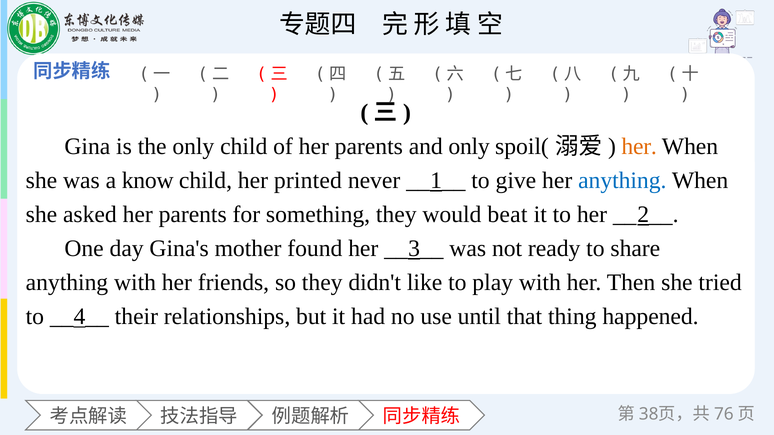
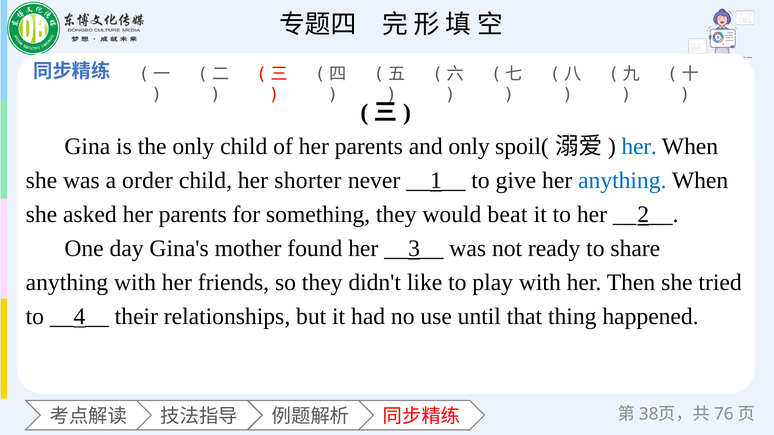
her colour: orange -> blue (639, 147)
know: know -> order (147, 181)
printed: printed -> shorter (308, 181)
